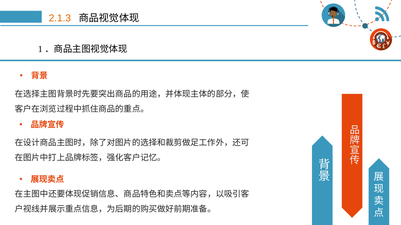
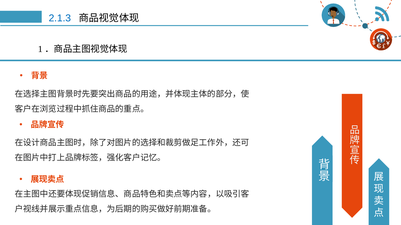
2.1.3 colour: orange -> blue (60, 18)
